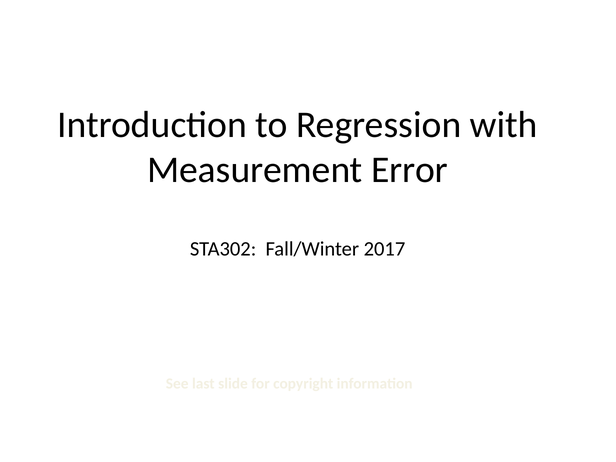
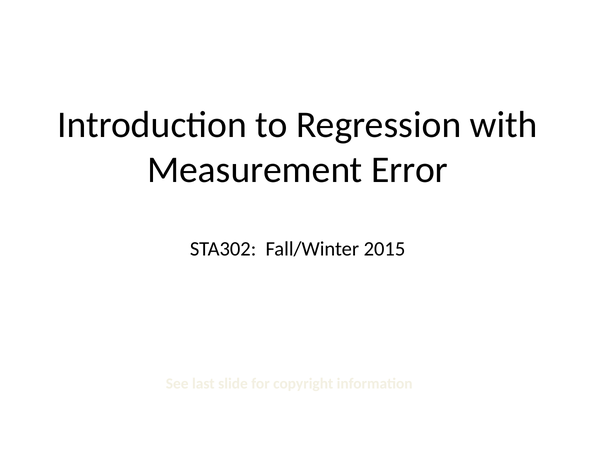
2017: 2017 -> 2015 (384, 249)
